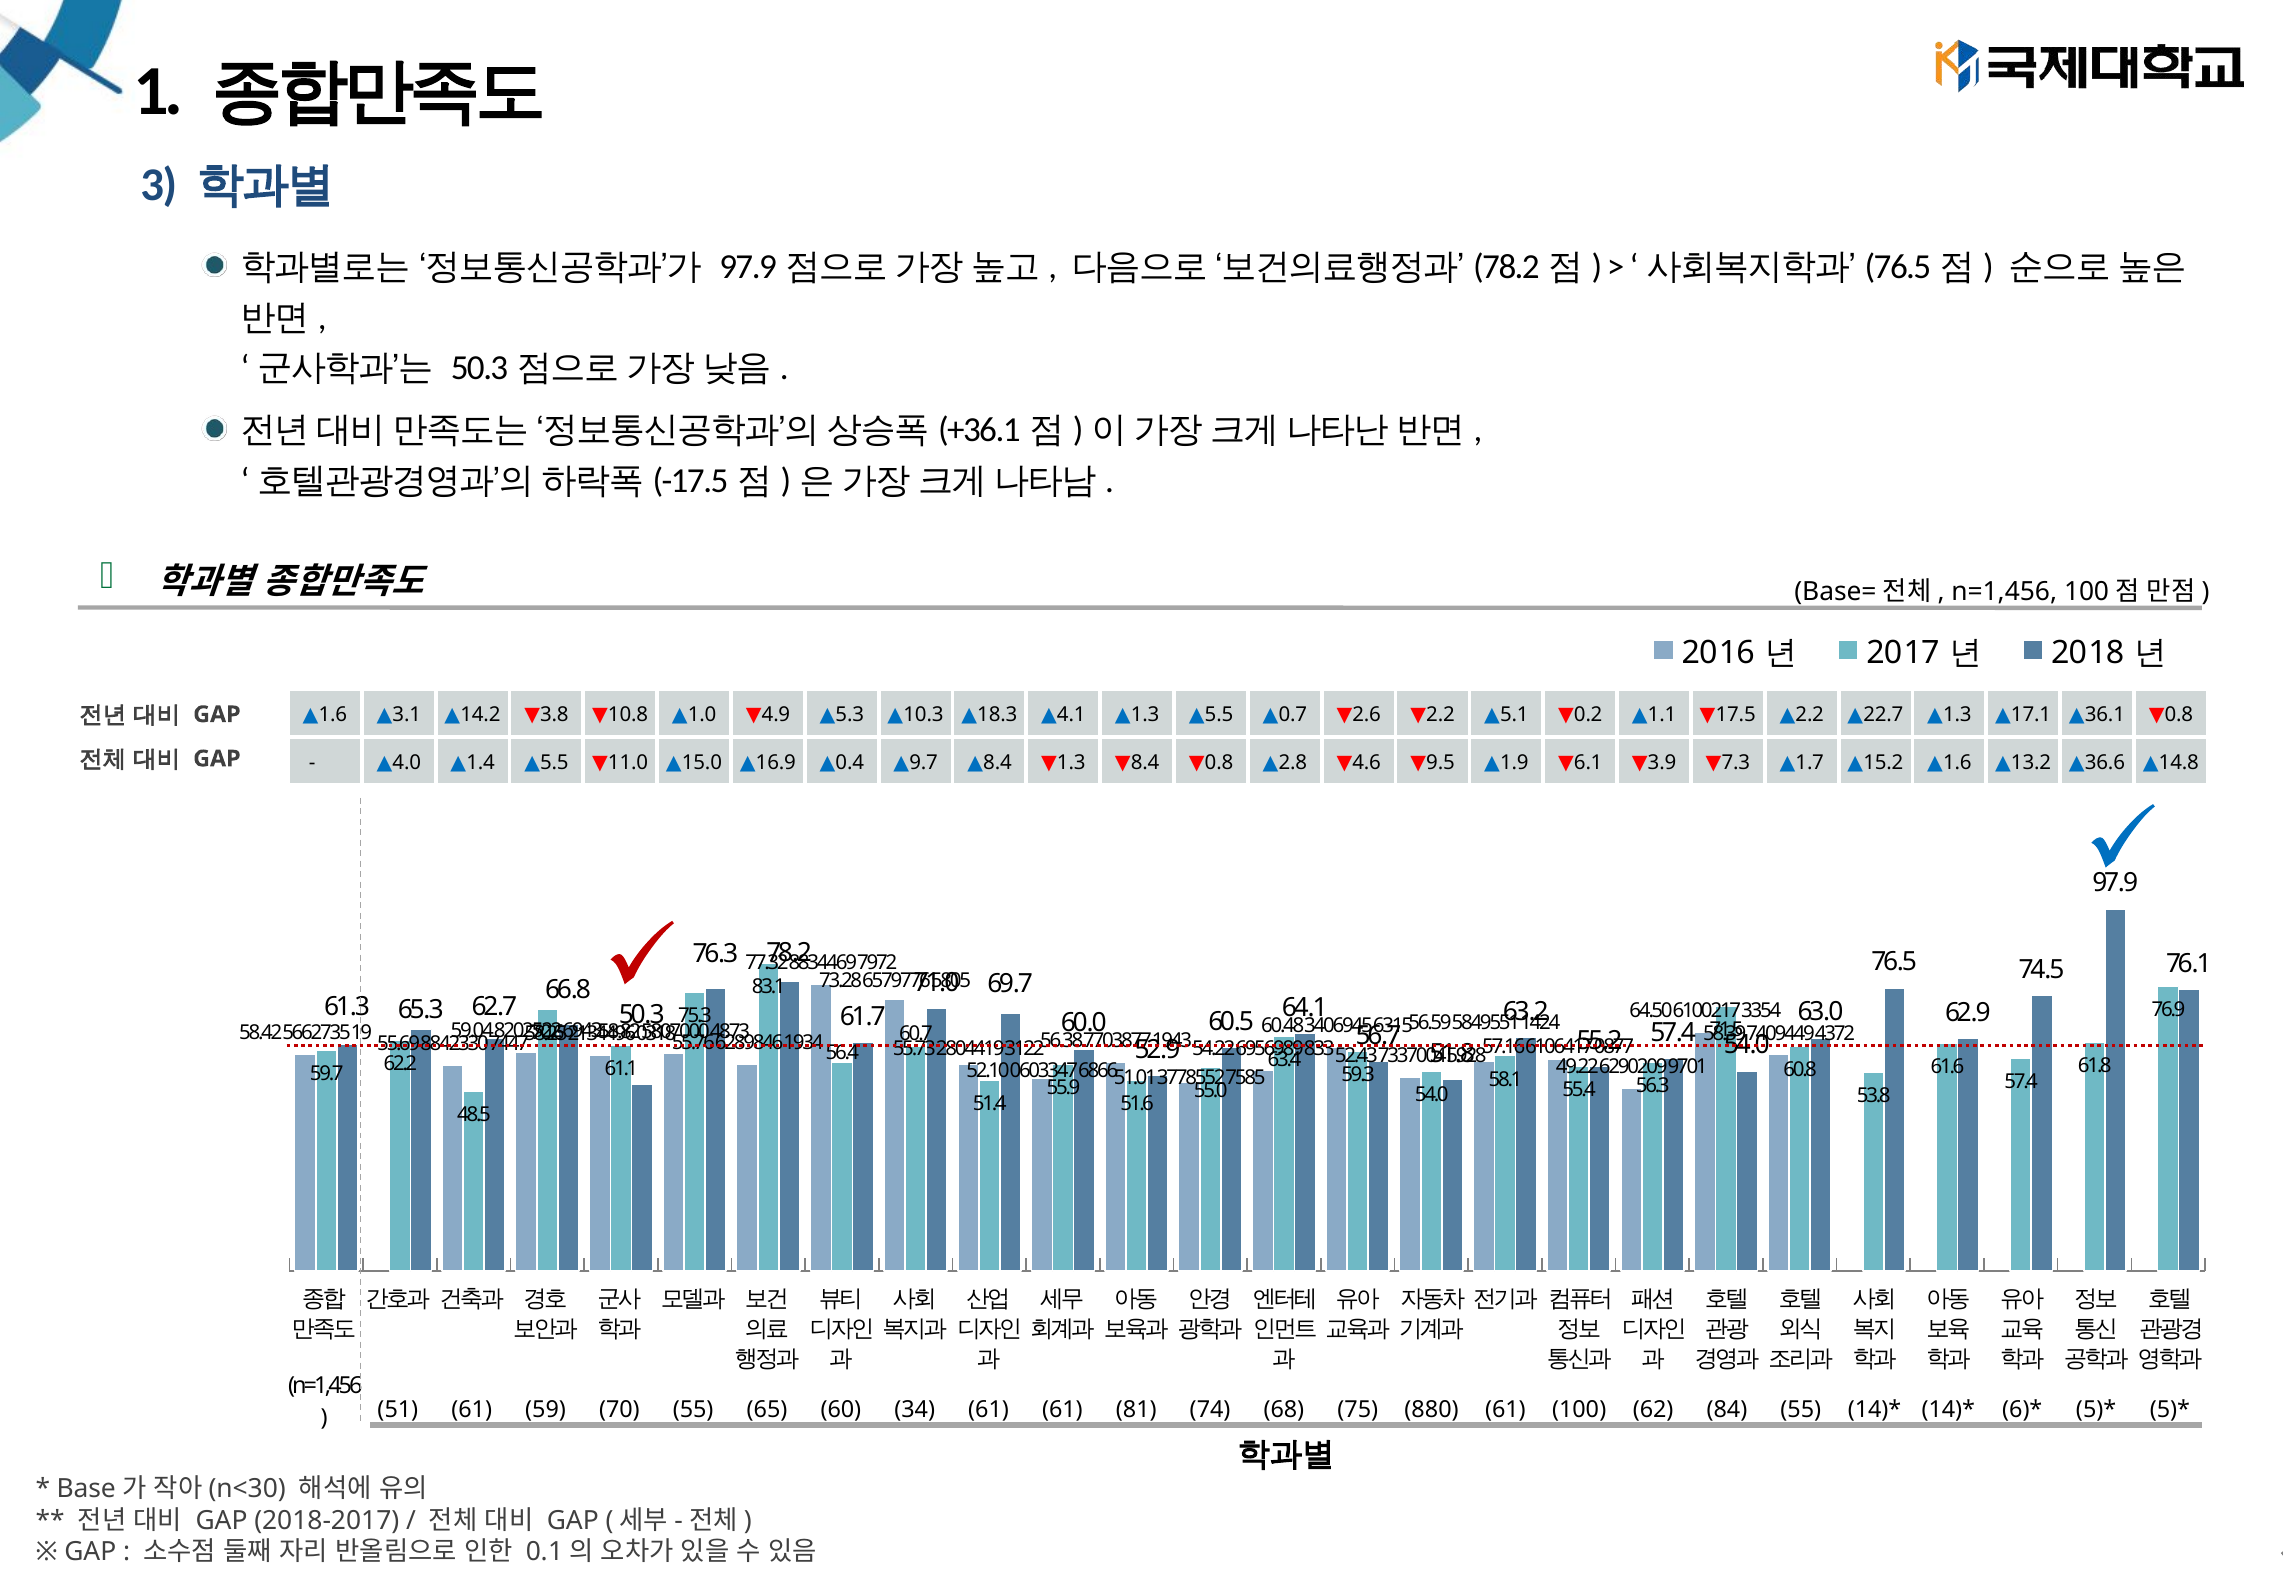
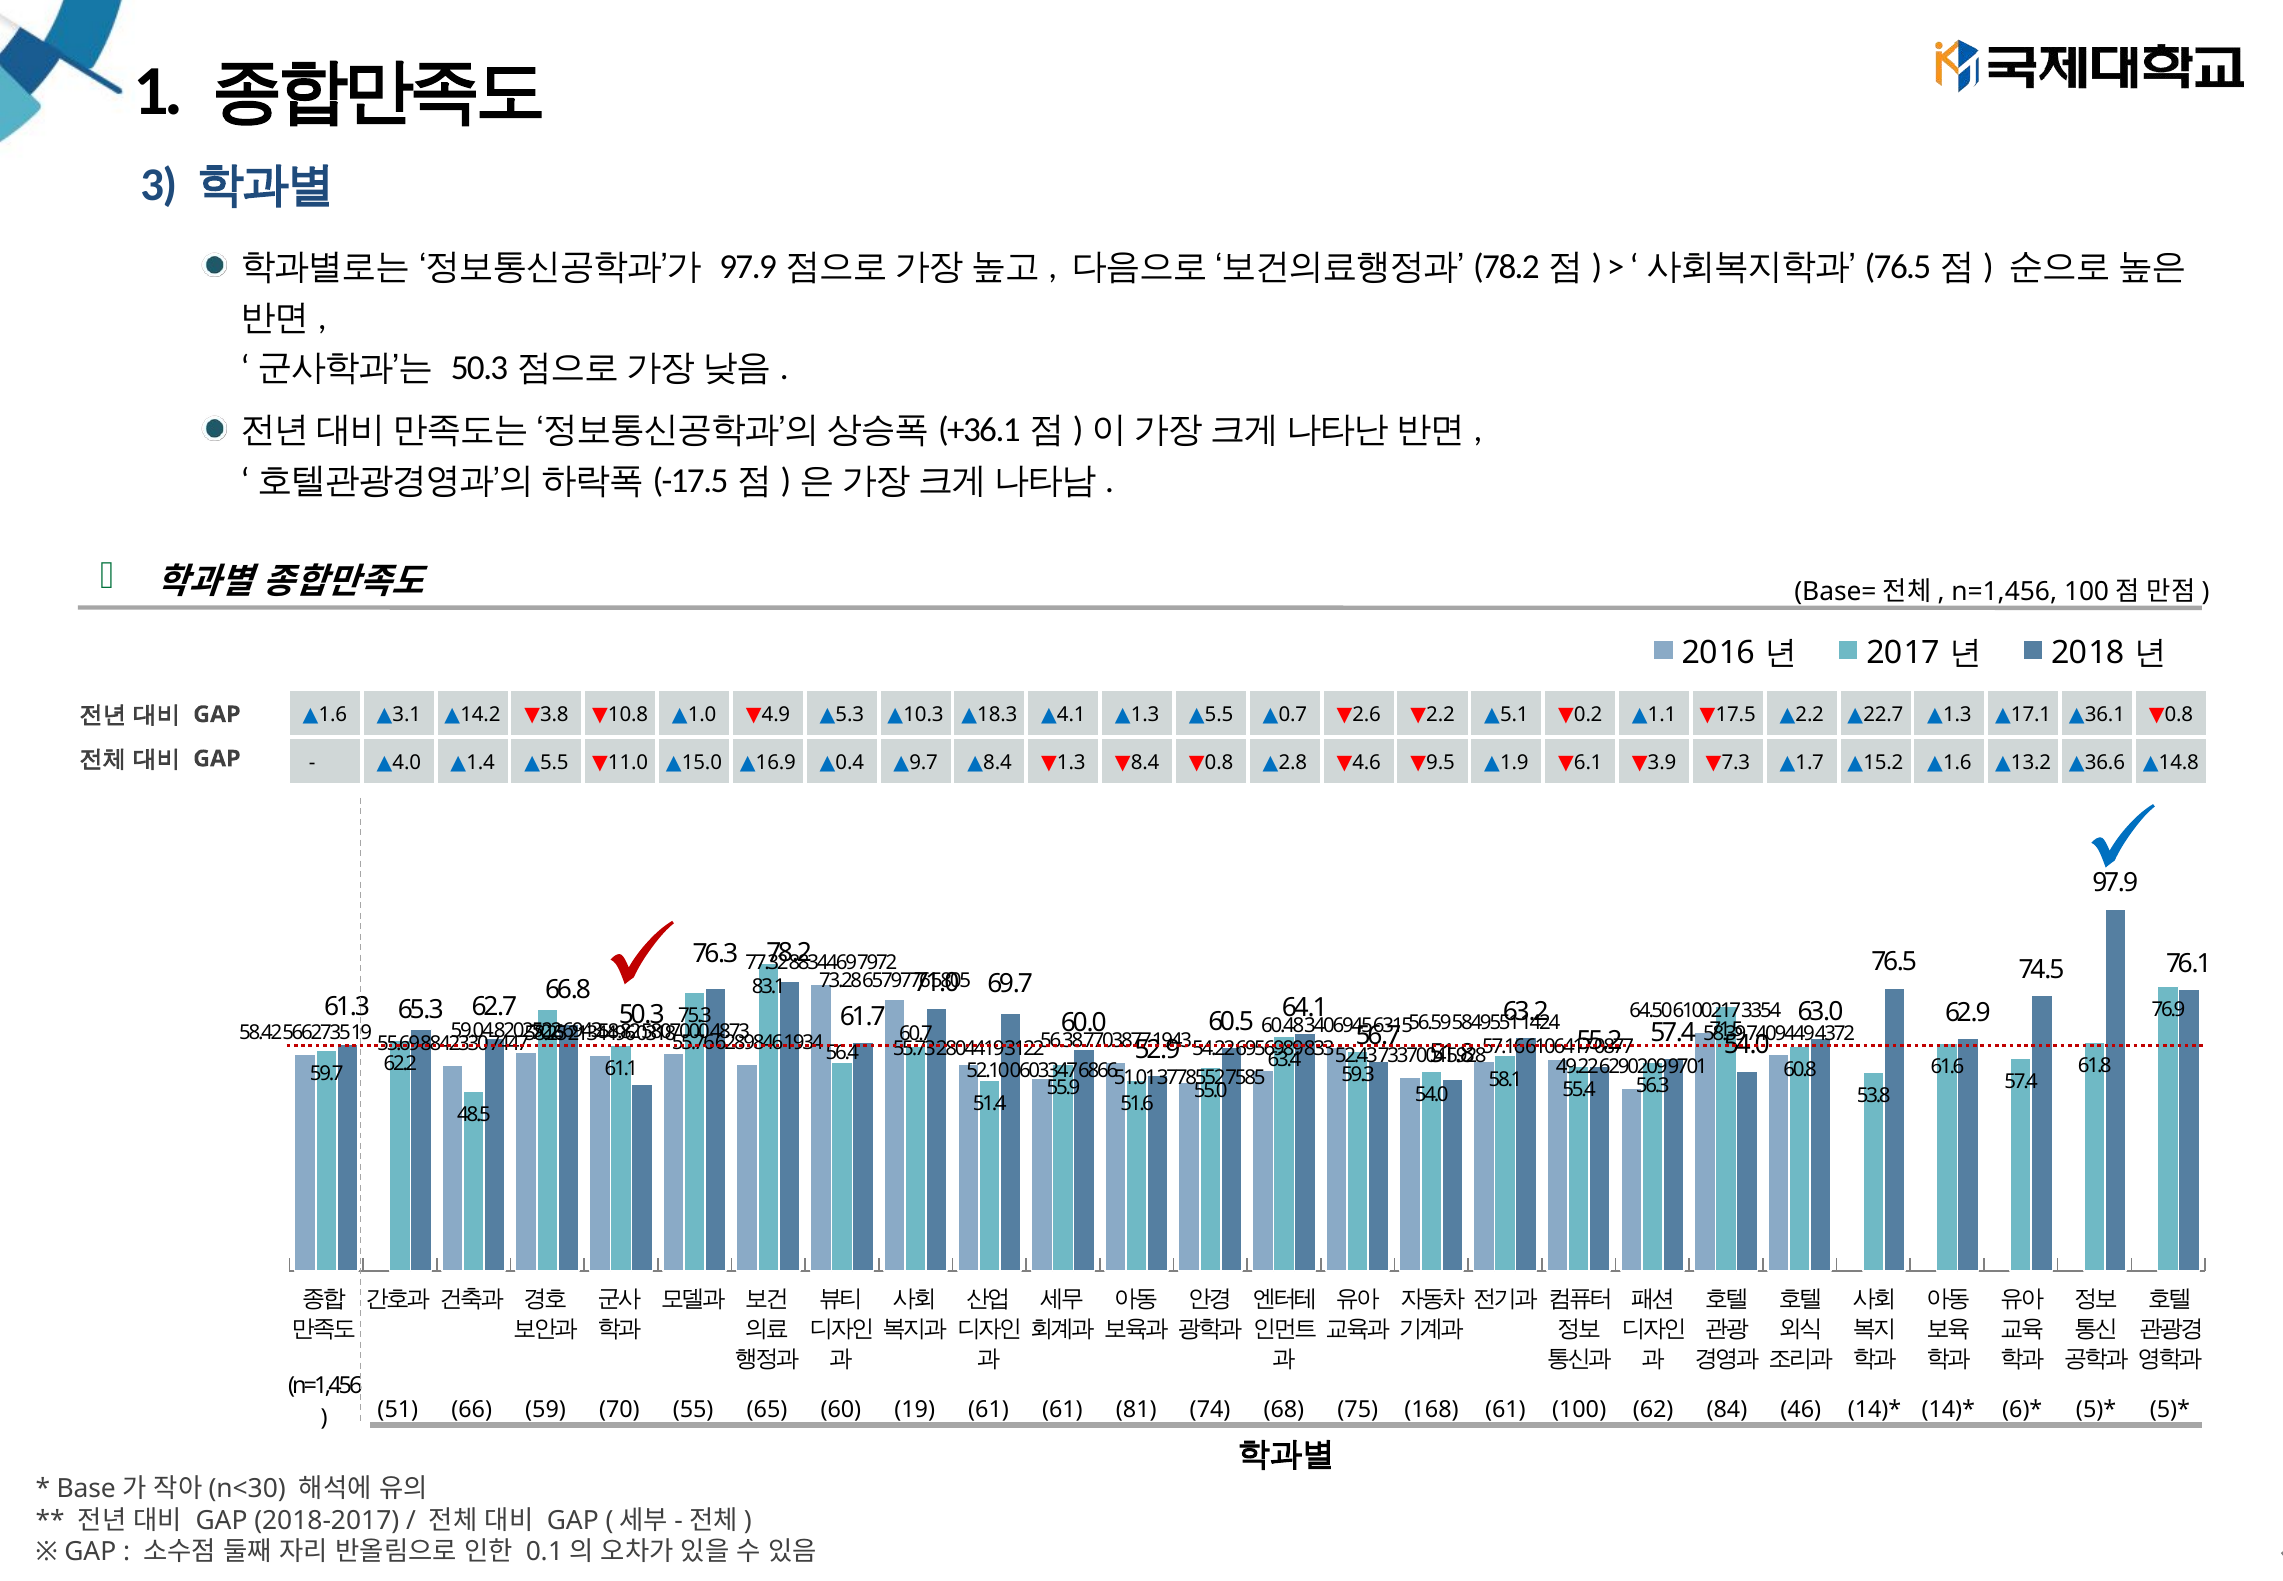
51 61: 61 -> 66 (472, 1409)
34: 34 -> 19 (915, 1409)
880: 880 -> 168 (1432, 1409)
84 55: 55 -> 46 (1801, 1409)
